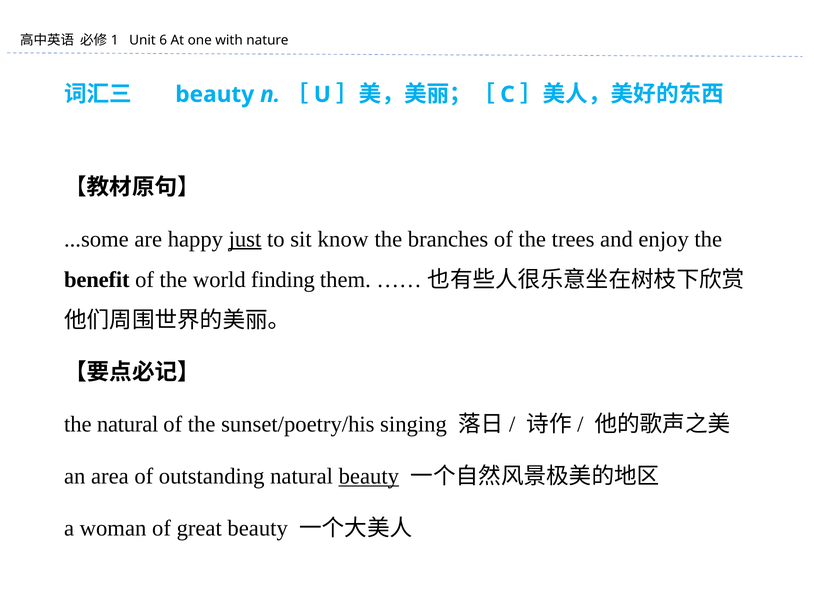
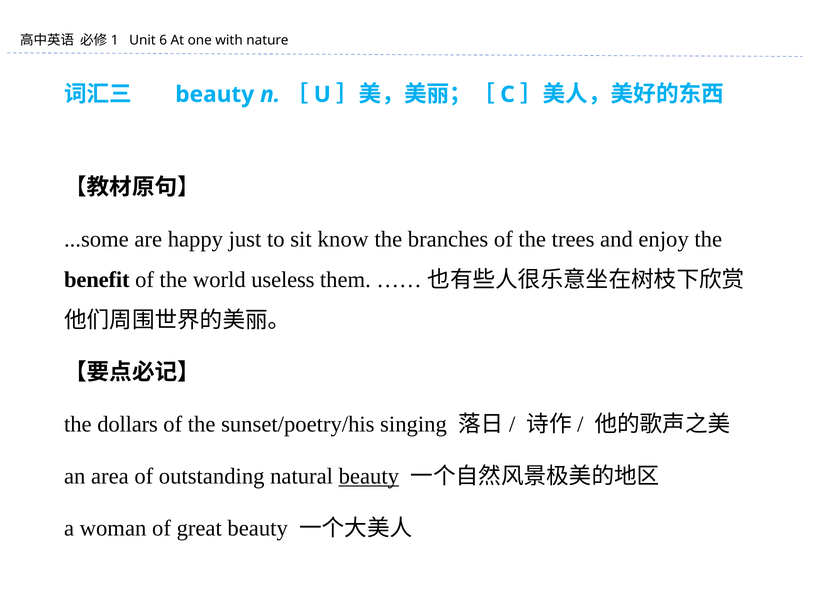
just underline: present -> none (245, 239)
finding: finding -> useless (283, 280)
the natural: natural -> dollars (128, 425)
